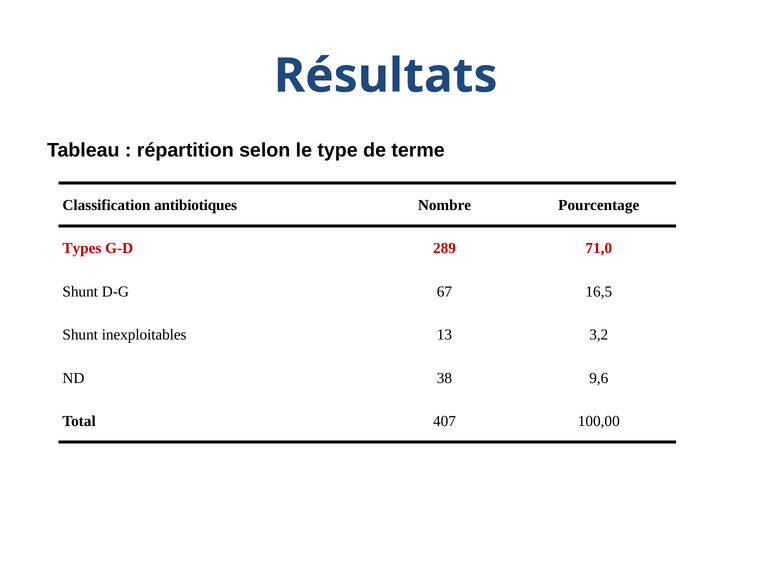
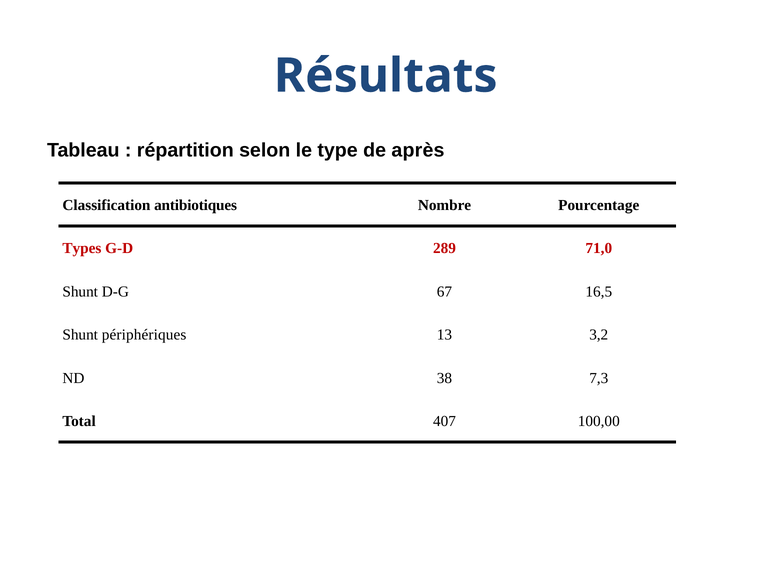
terme: terme -> après (418, 151)
inexploitables: inexploitables -> périphériques (144, 335)
9,6: 9,6 -> 7,3 (599, 378)
